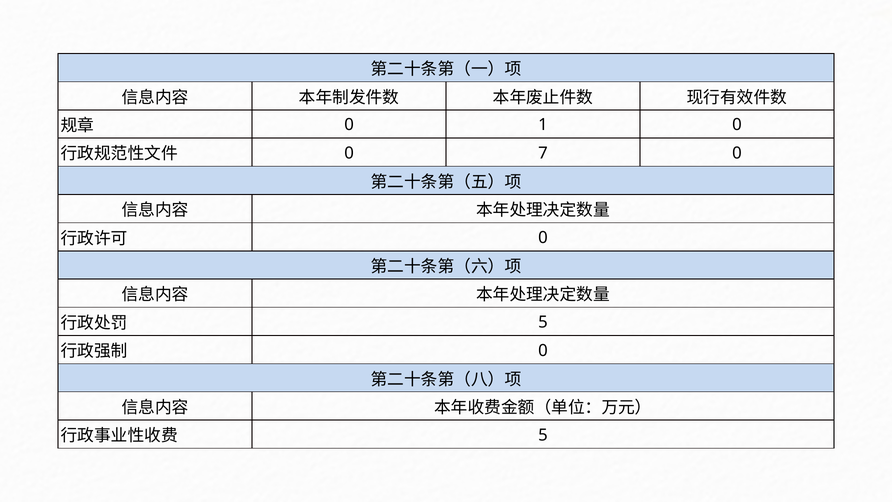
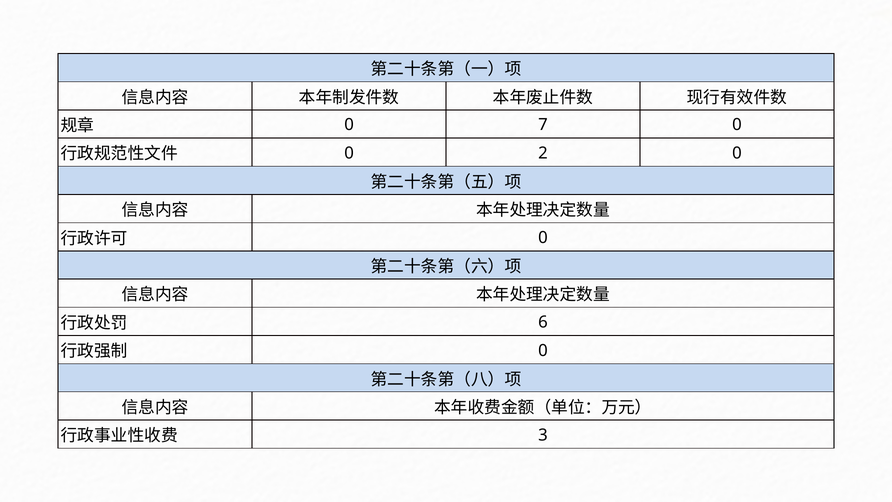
1: 1 -> 7 (543, 125)
7: 7 -> 2 (543, 153)
5: 5 -> 6 (543, 322)
5: 5 -> 3 (543, 435)
